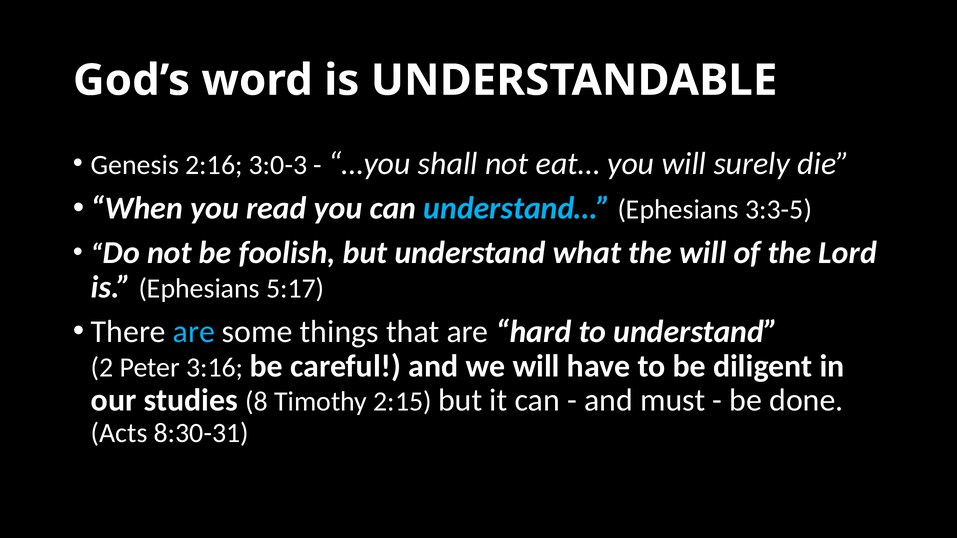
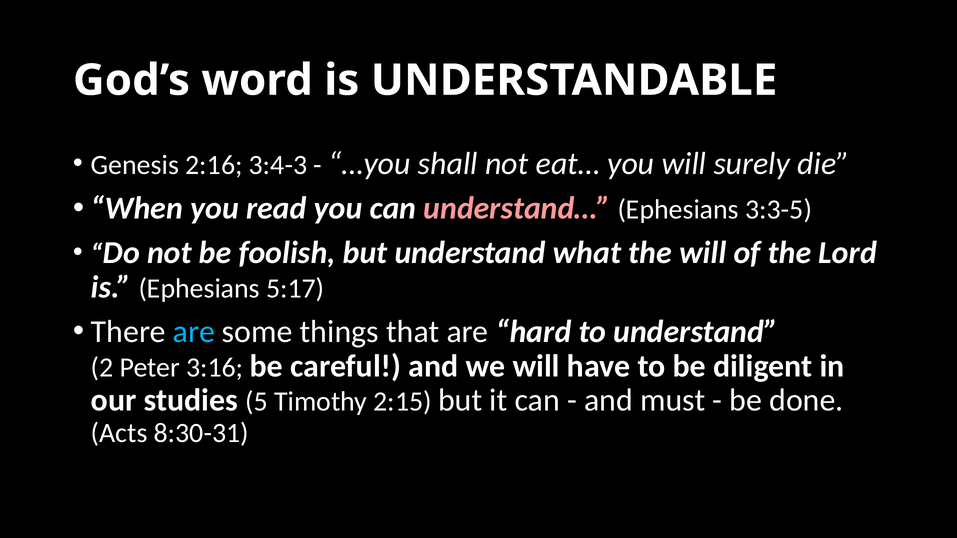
3:0-3: 3:0-3 -> 3:4-3 (278, 165)
understand… colour: light blue -> pink (517, 208)
8: 8 -> 5 (257, 402)
